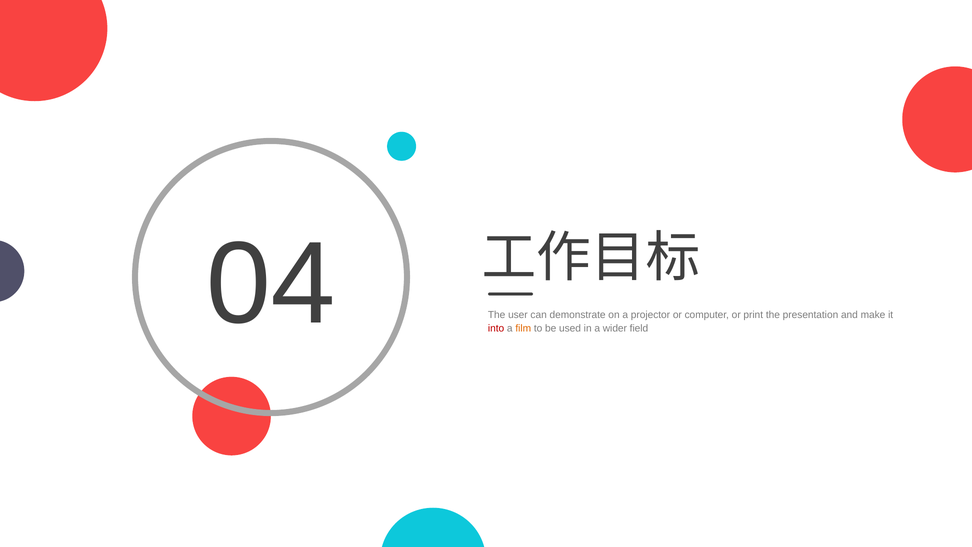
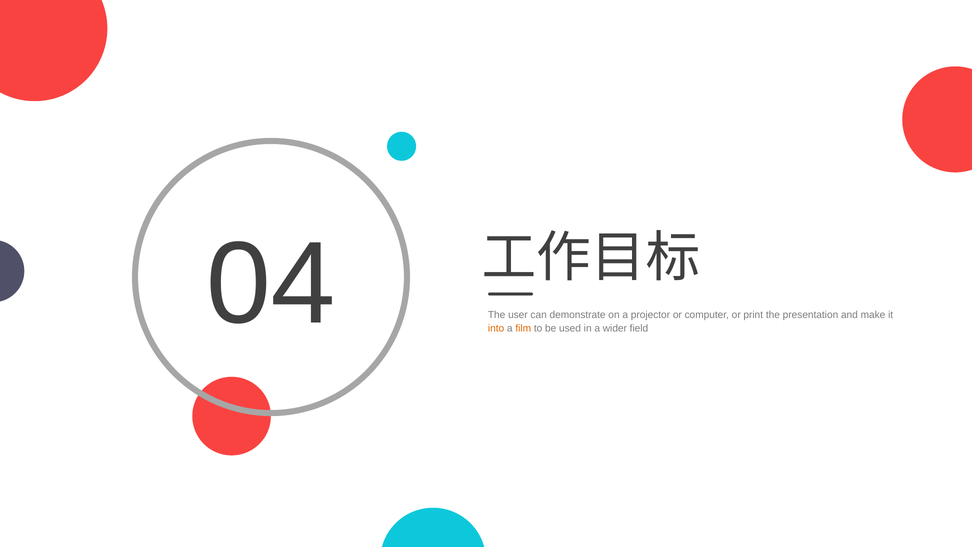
into colour: red -> orange (496, 328)
